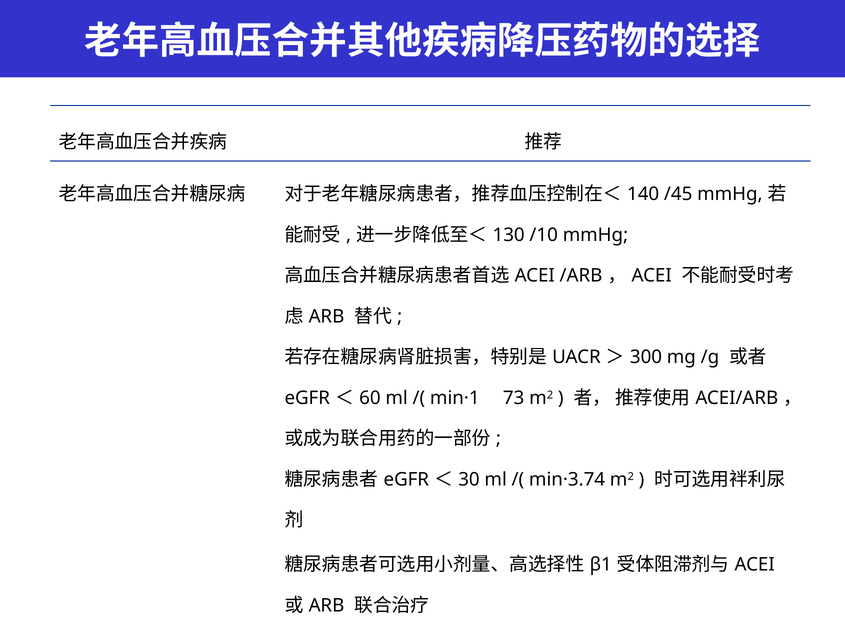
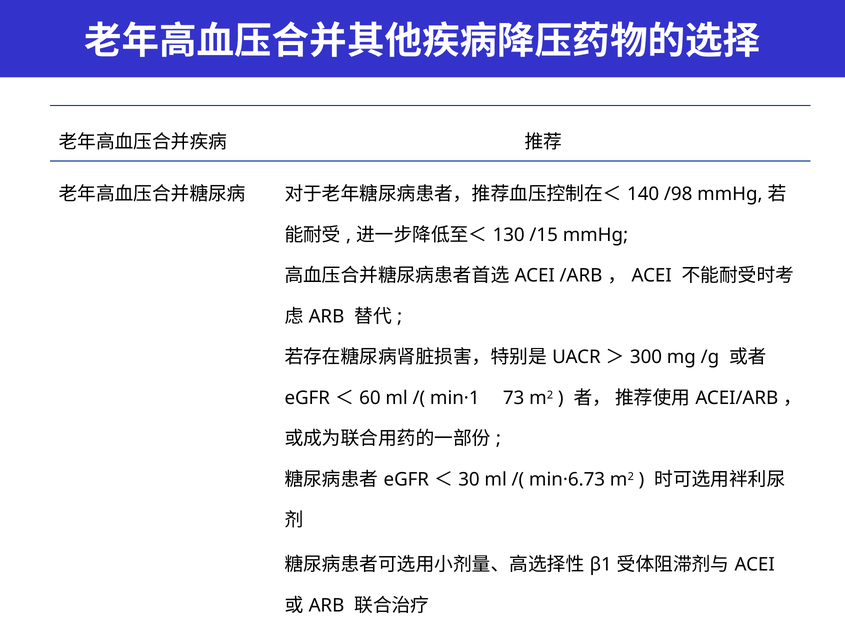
/45: /45 -> /98 (678, 194)
/10: /10 -> /15 (544, 235)
min·3.74: min·3.74 -> min·6.73 (567, 479)
